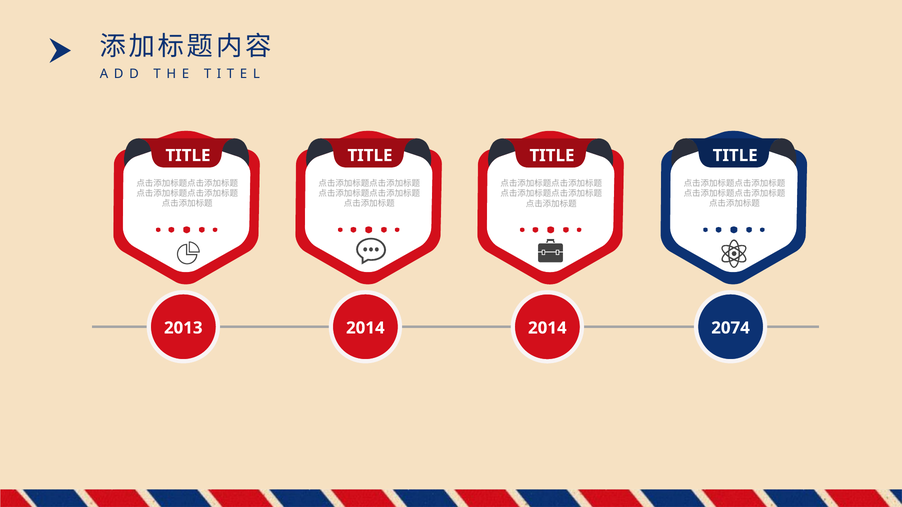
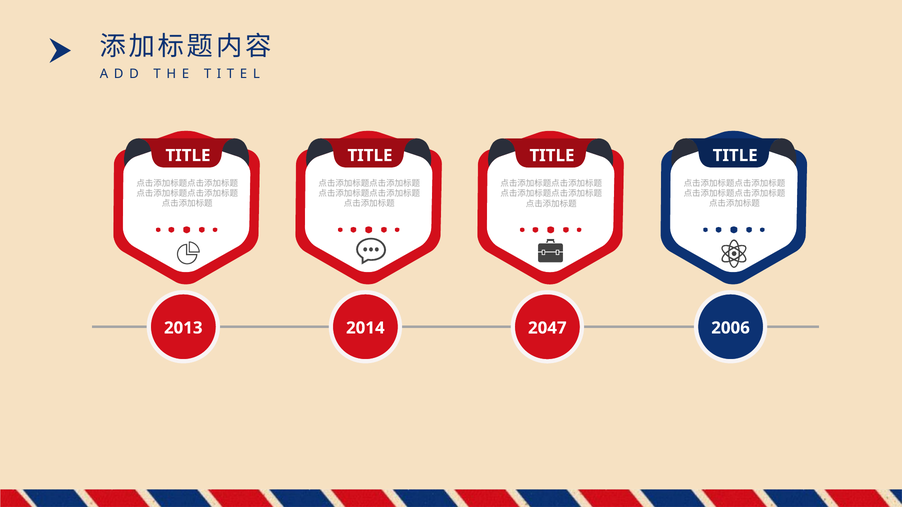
2074: 2074 -> 2006 (731, 328)
2014: 2014 -> 2047 (547, 328)
